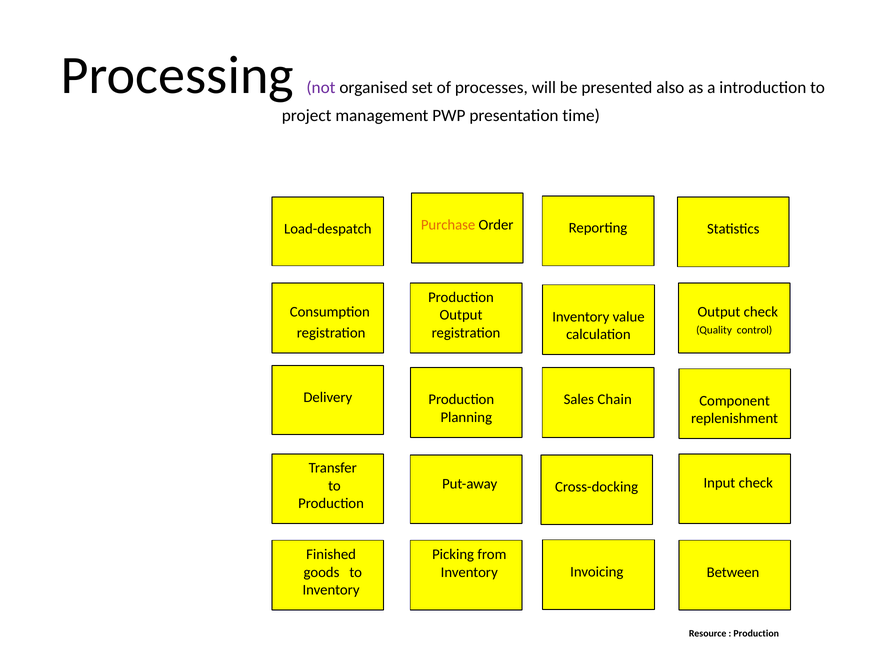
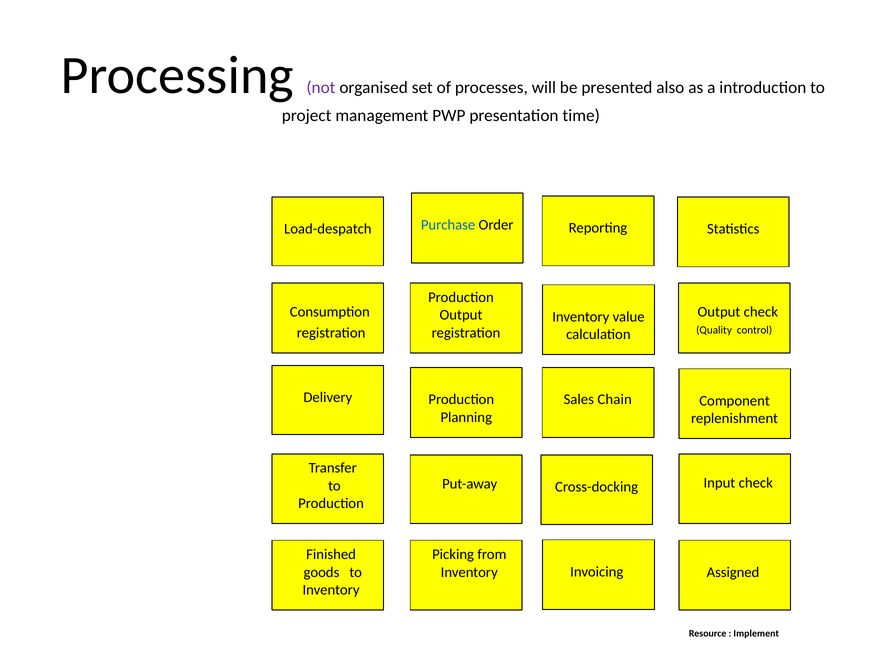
Purchase colour: orange -> blue (448, 225)
Between: Between -> Assigned (733, 573)
Production: Production -> Implement (756, 634)
